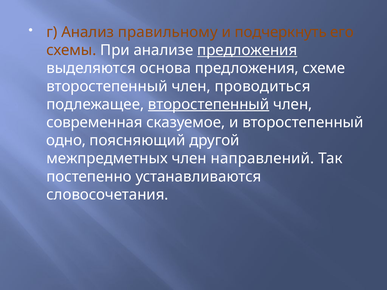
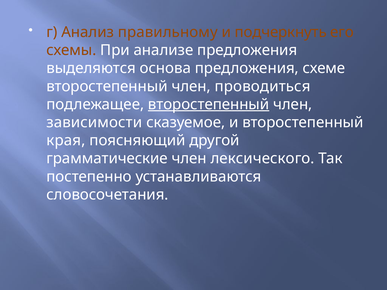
предложения underline: present -> none (247, 50)
современная: современная -> зависимости (94, 123)
одно: одно -> края (66, 141)
межпредметных: межпредметных -> грамматические (107, 159)
направлений: направлений -> лексического (263, 159)
